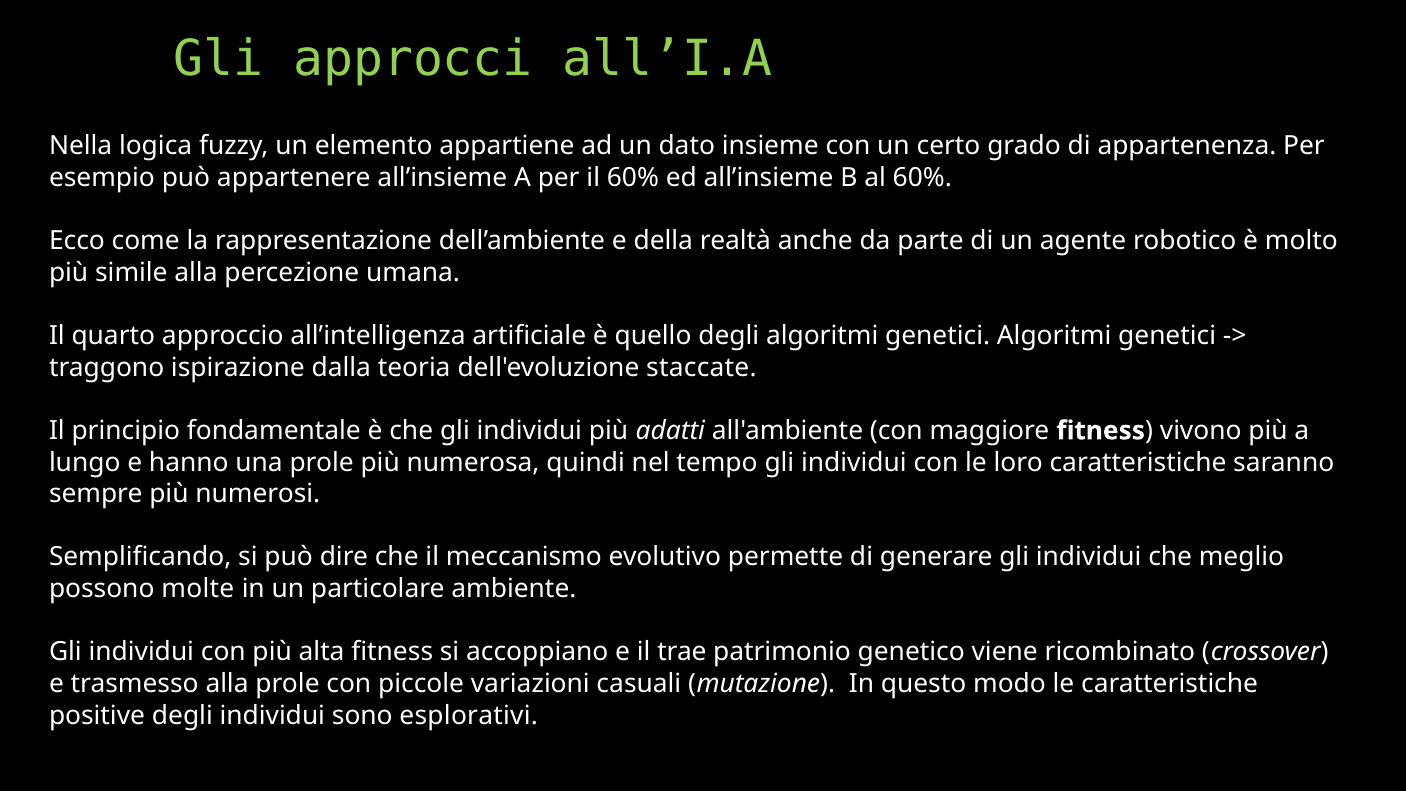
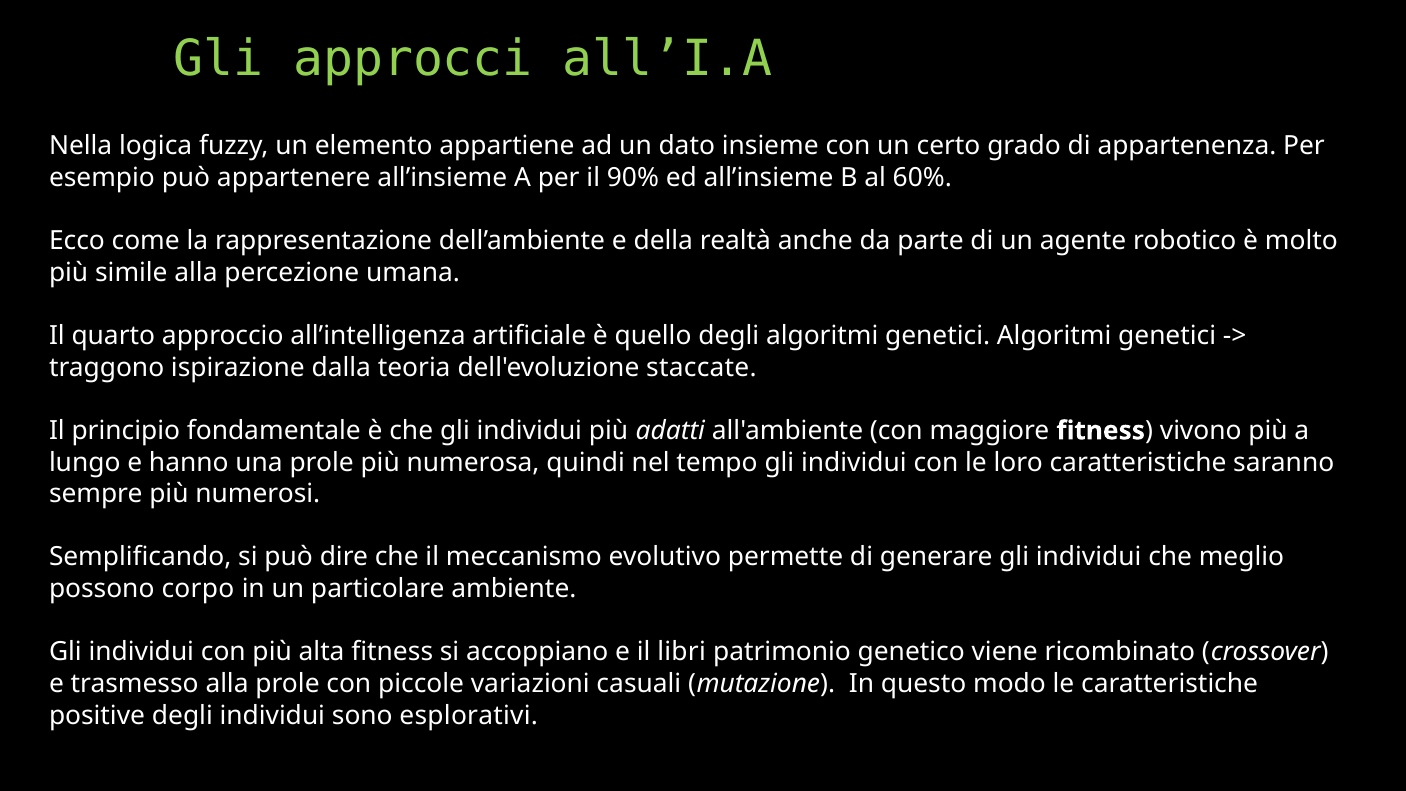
il 60%: 60% -> 90% (633, 178)
molte: molte -> corpo (198, 589)
trae: trae -> libri (682, 652)
